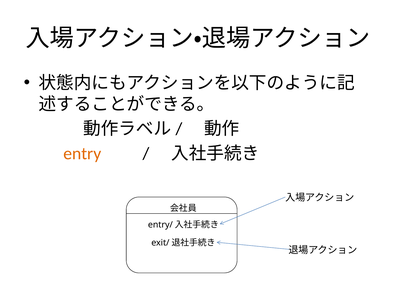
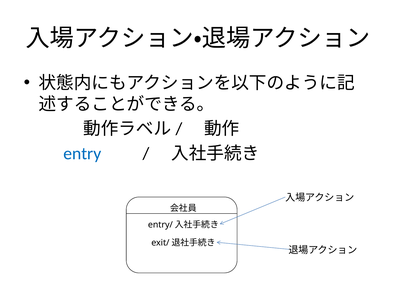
entry colour: orange -> blue (82, 154)
